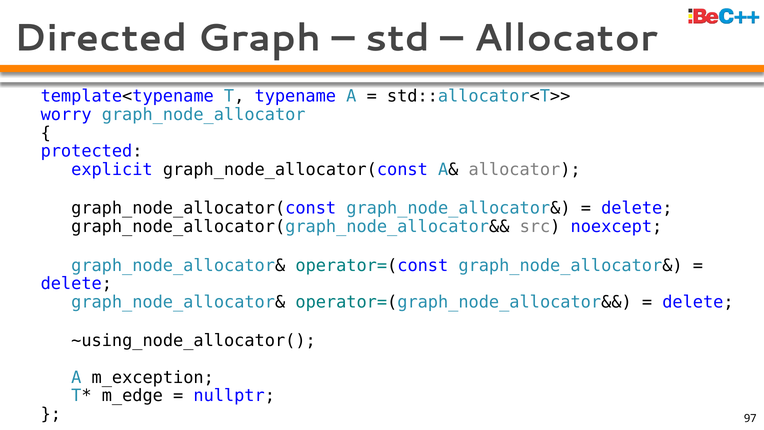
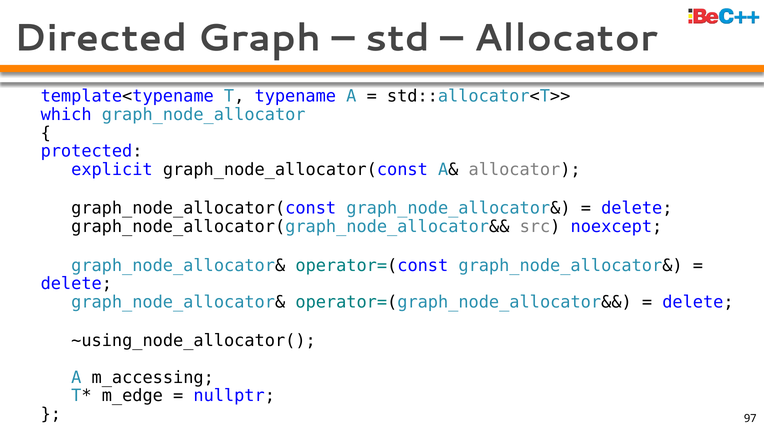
worry: worry -> which (66, 115)
m_exception: m_exception -> m_accessing (153, 377)
